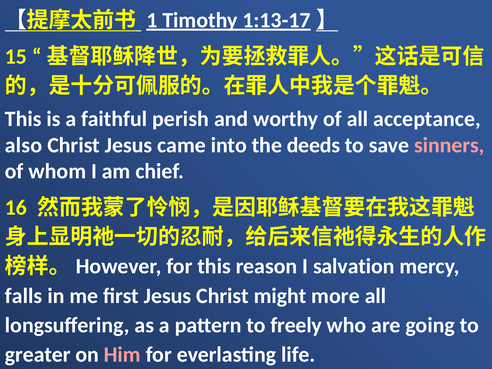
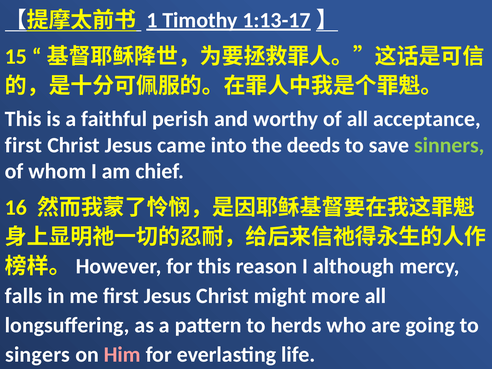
also: also -> first (24, 145)
sinners colour: pink -> light green (449, 145)
salvation: salvation -> although (354, 266)
freely: freely -> herds (296, 325)
greater: greater -> singers (38, 355)
